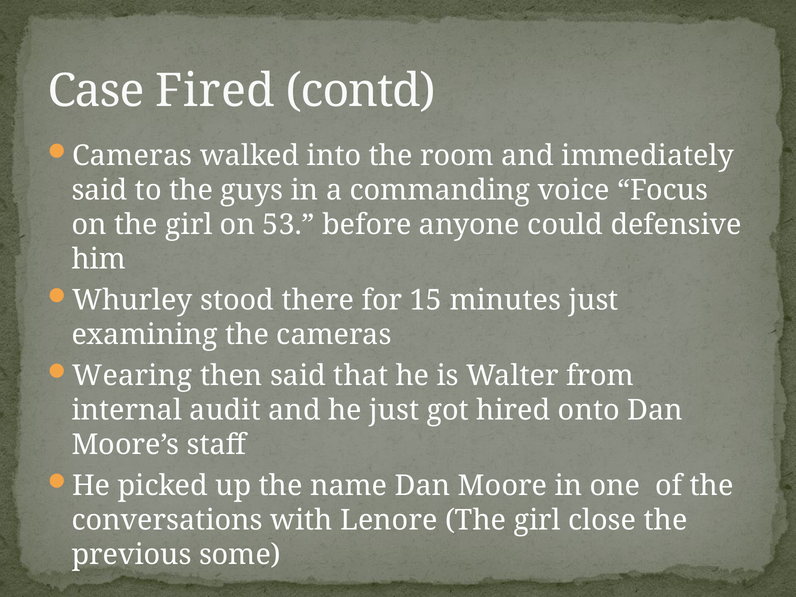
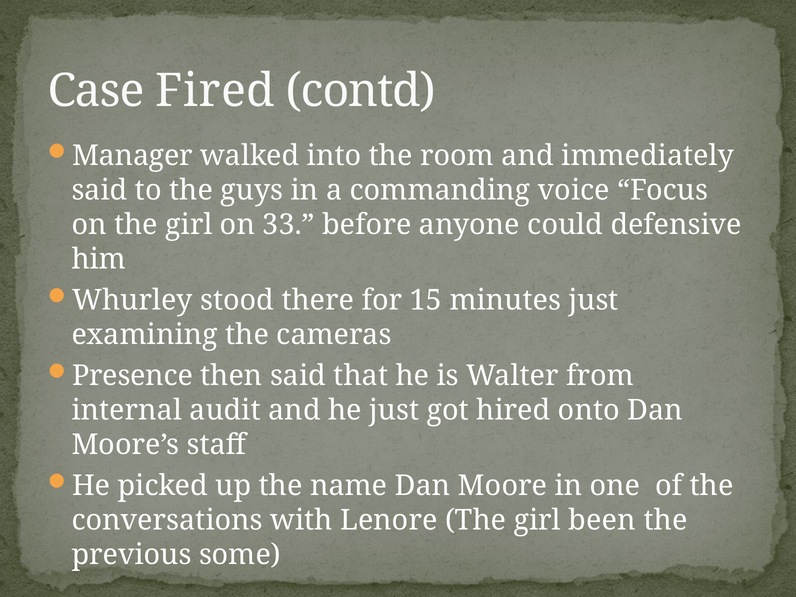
Cameras: Cameras -> Manager (132, 156)
53: 53 -> 33 (289, 225)
Wearing: Wearing -> Presence (132, 376)
close: close -> been (602, 520)
